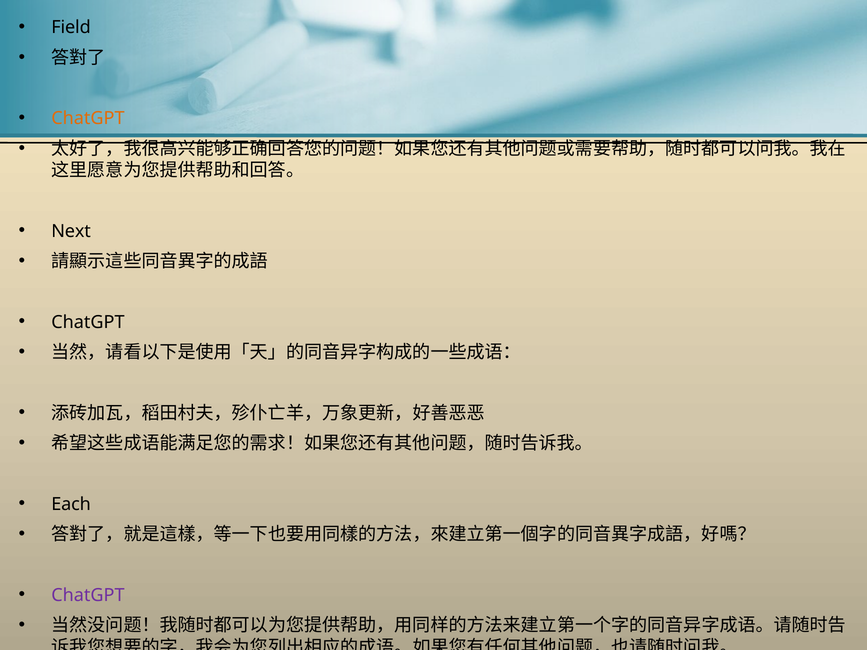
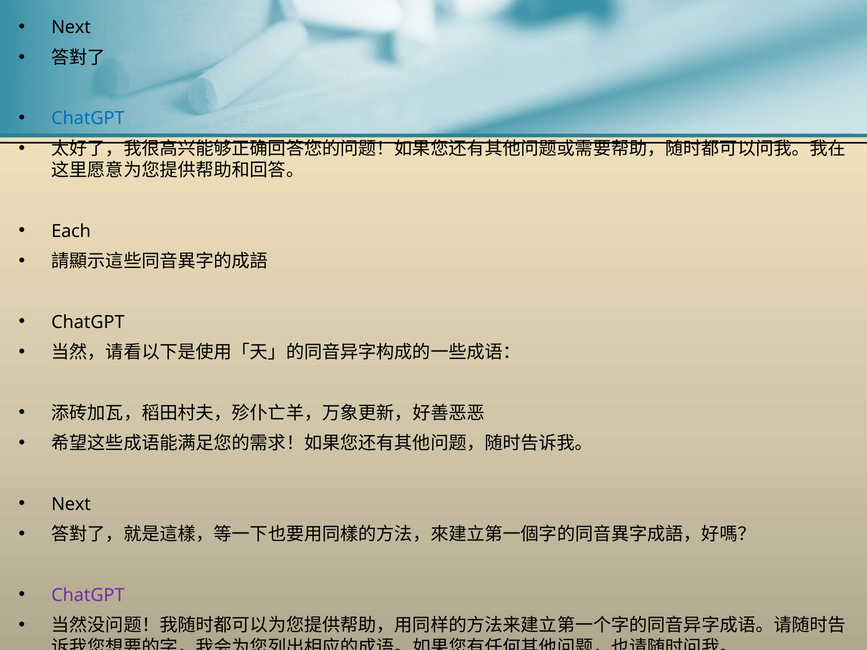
Field: Field -> Next (71, 27)
ChatGPT colour: orange -> blue (88, 118)
Next: Next -> Each (71, 231)
Each: Each -> Next (71, 504)
